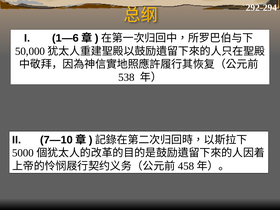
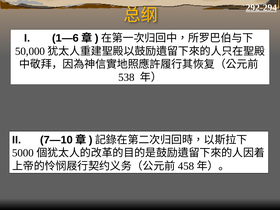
292-294 underline: none -> present (261, 8)
